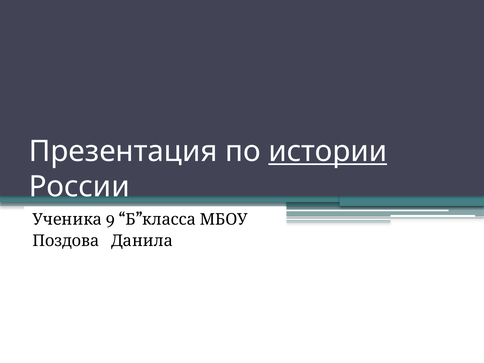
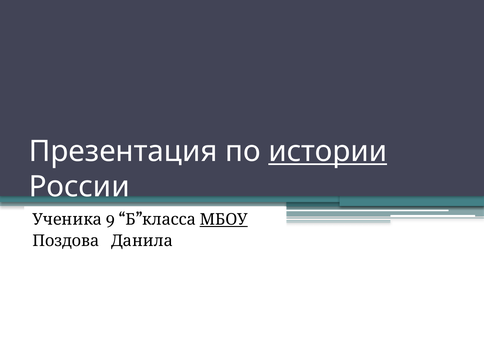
МБОУ underline: none -> present (224, 220)
